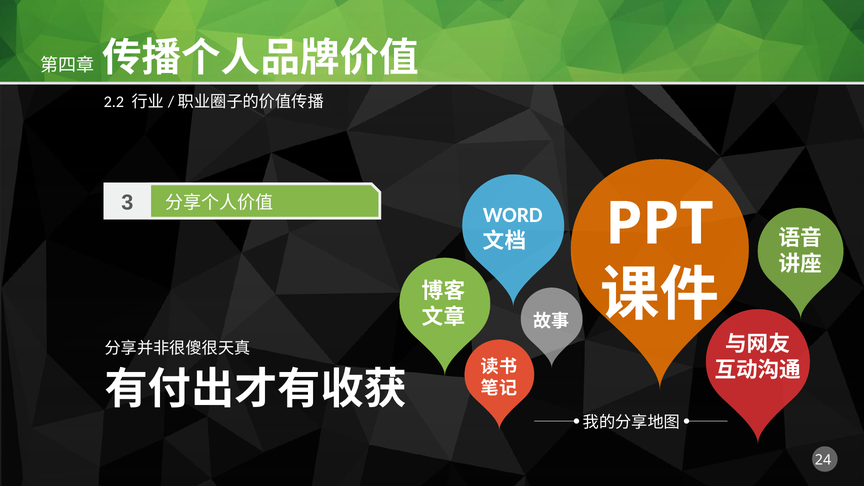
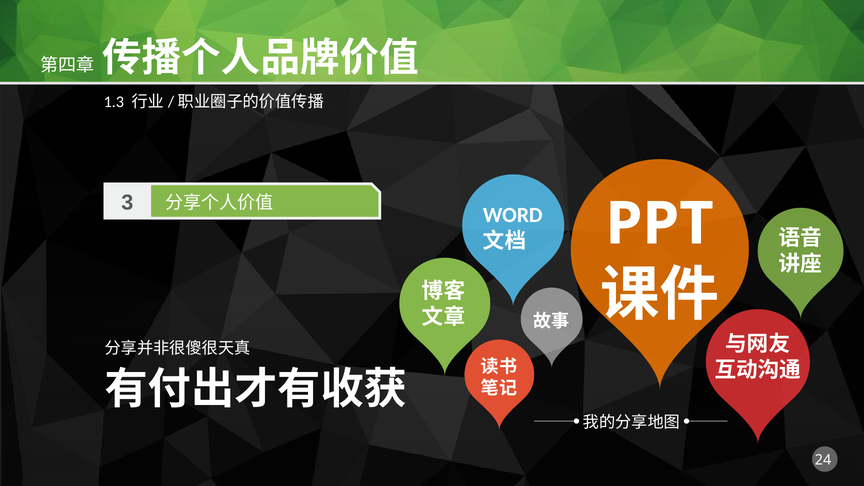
2.2: 2.2 -> 1.3 (114, 102)
